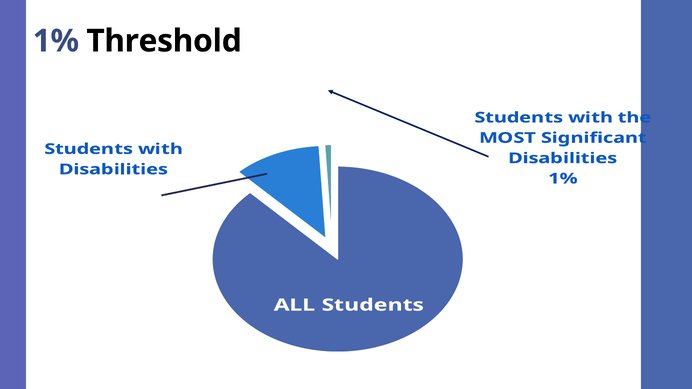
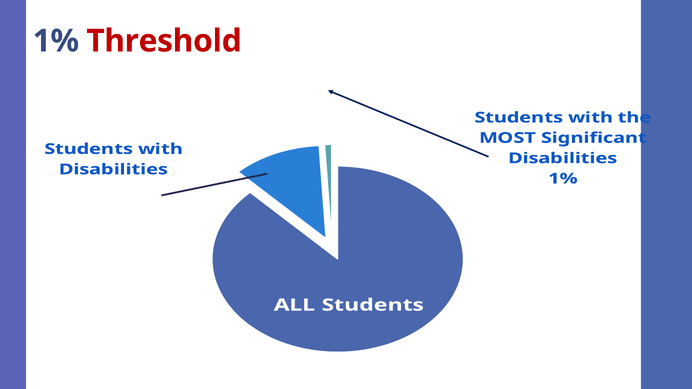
Threshold colour: black -> red (164, 41)
